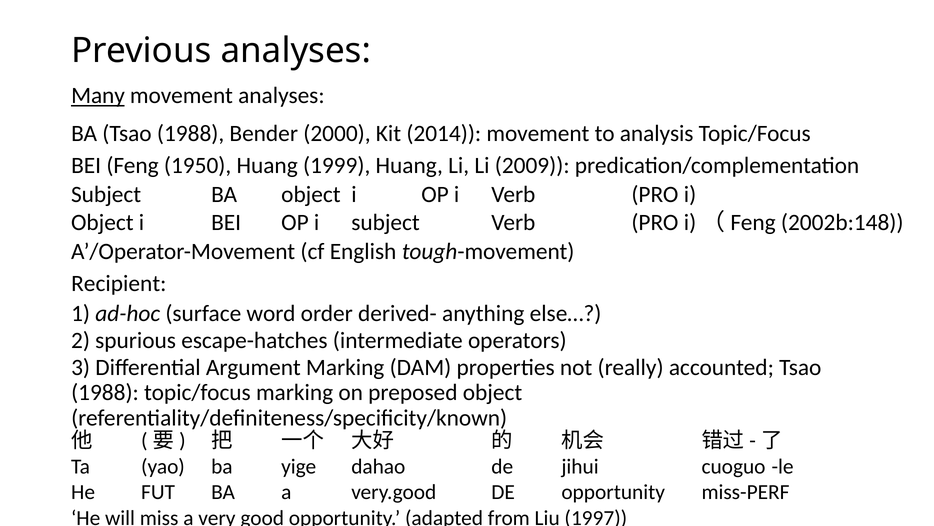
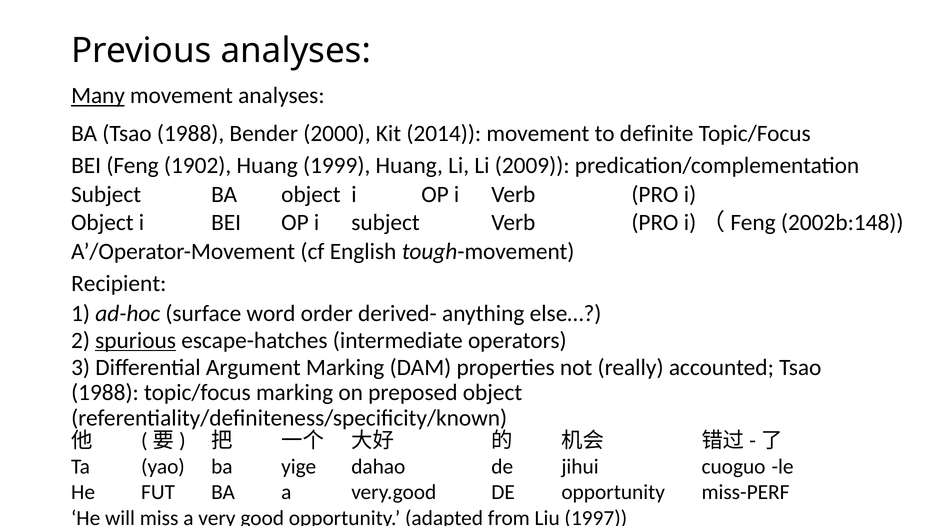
analysis: analysis -> definite (657, 133)
1950: 1950 -> 1902 (198, 165)
spurious underline: none -> present (136, 340)
